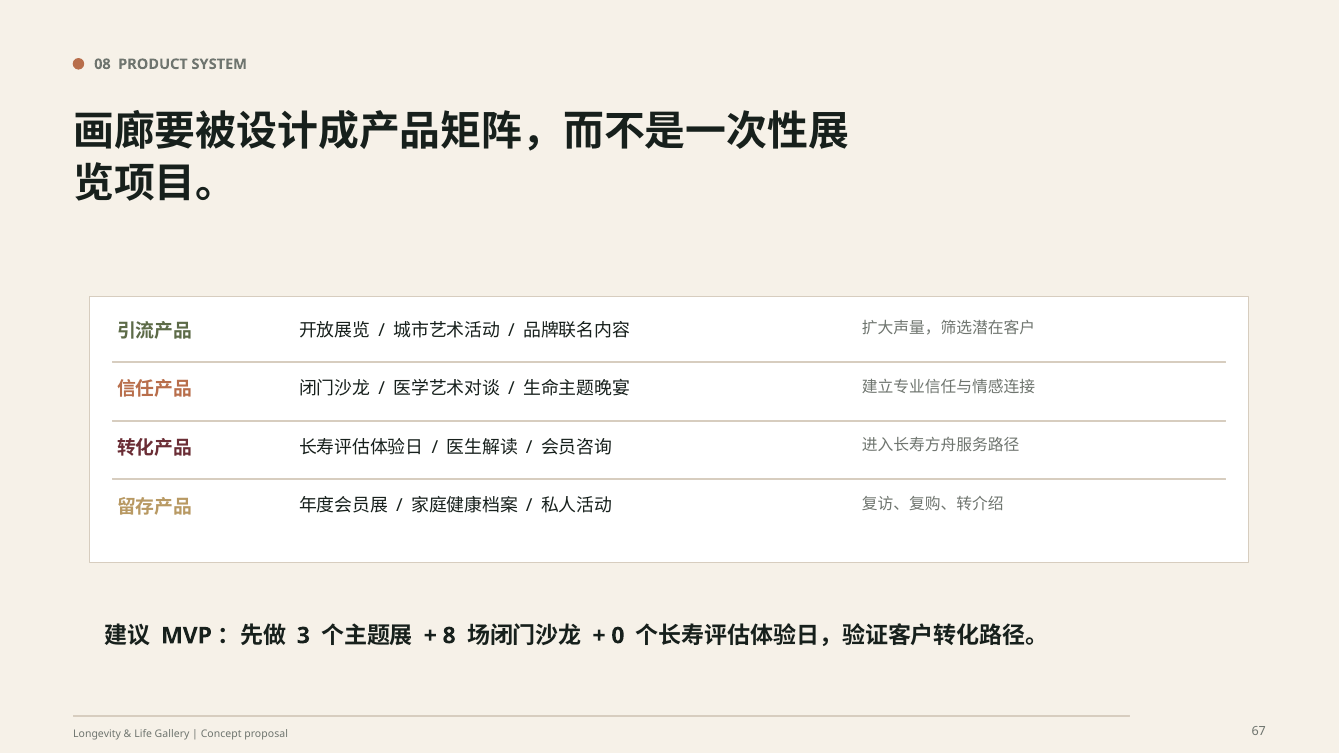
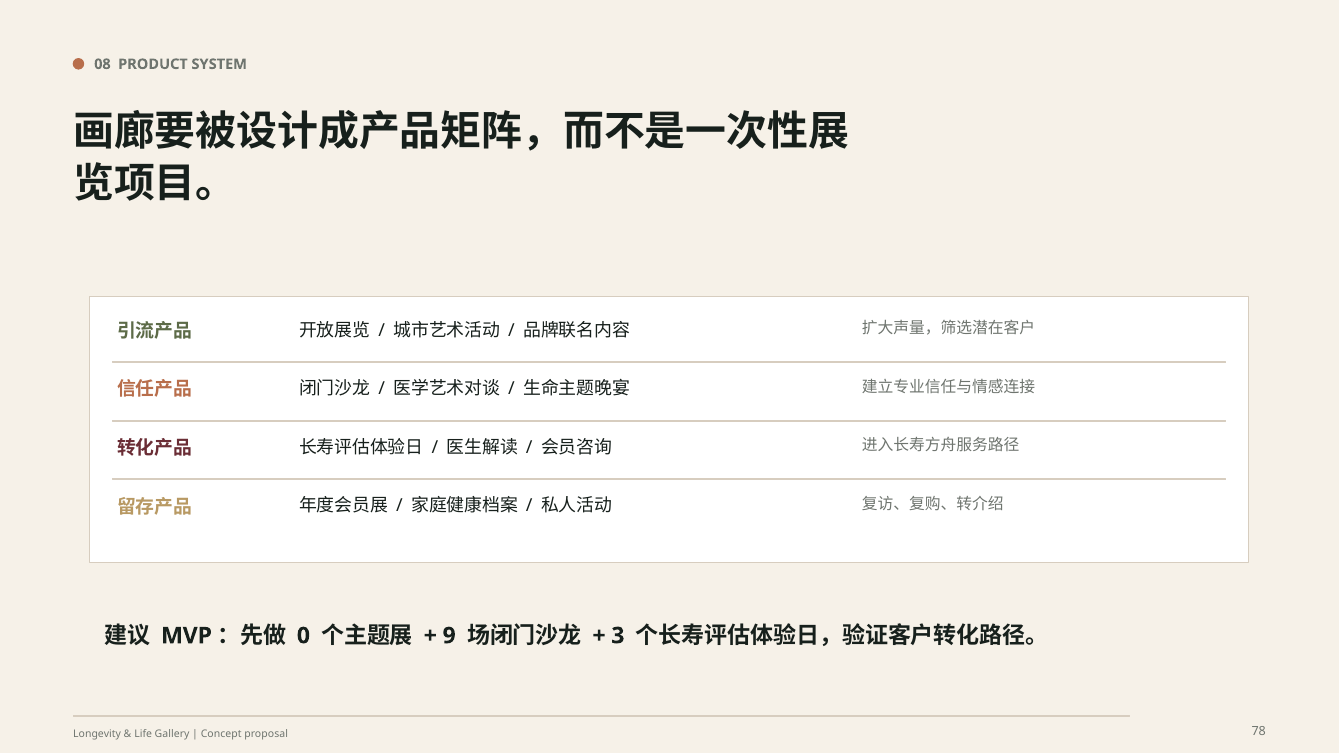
3: 3 -> 0 (303, 636)
8: 8 -> 9 (449, 636)
0: 0 -> 3 (618, 636)
67: 67 -> 78 (1259, 732)
